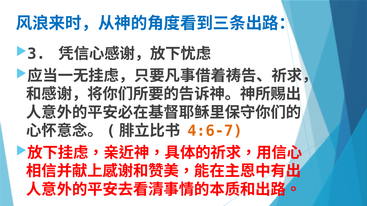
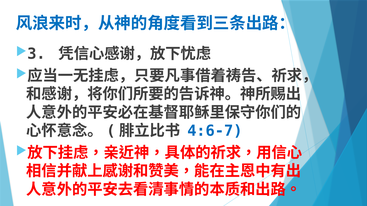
4:6-7 colour: orange -> blue (215, 131)
